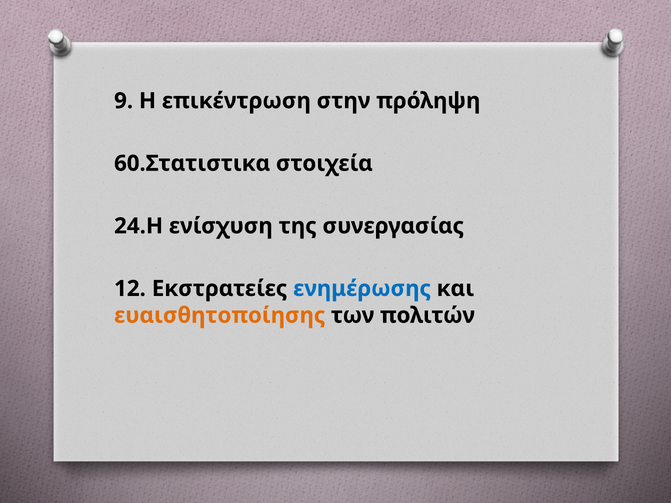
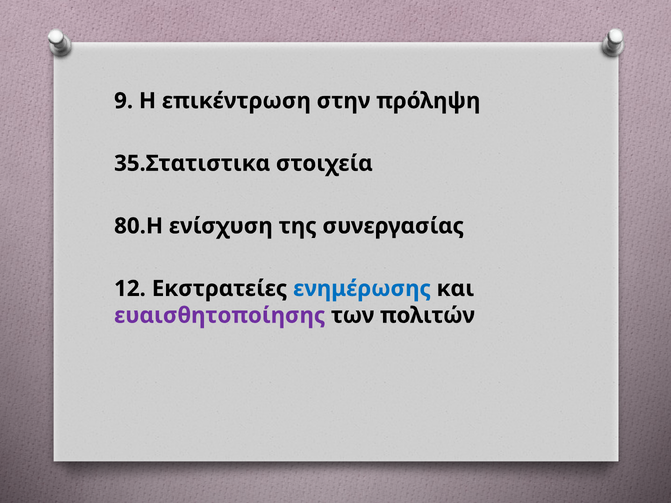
60.Στατιστικα: 60.Στατιστικα -> 35.Στατιστικα (192, 163)
24.Η: 24.Η -> 80.Η (139, 226)
ευαισθητοποίησης colour: orange -> purple (220, 316)
